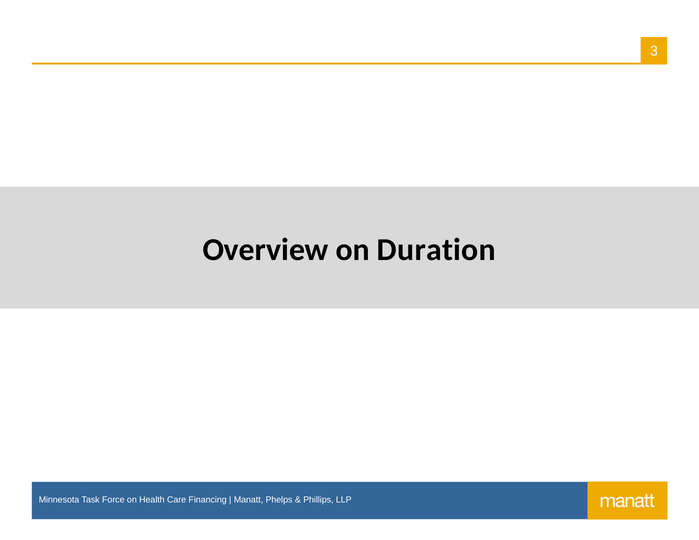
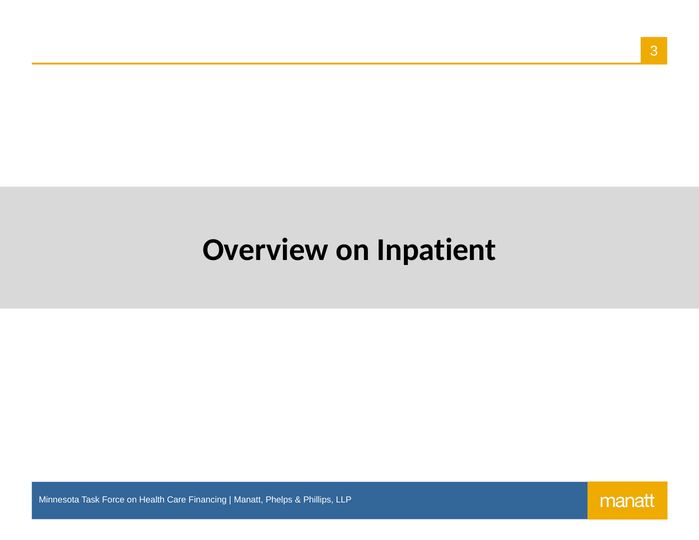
Duration: Duration -> Inpatient (437, 250)
